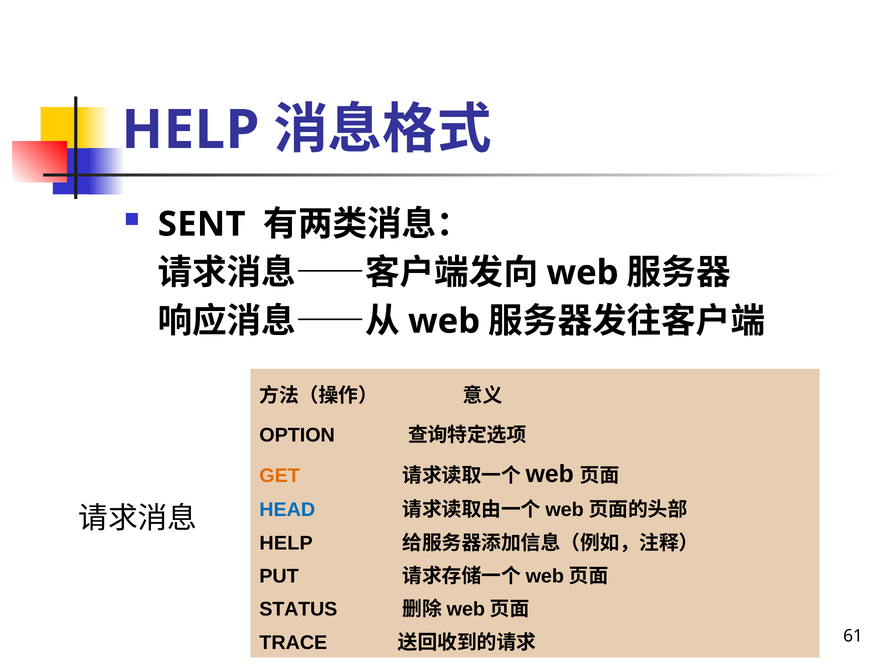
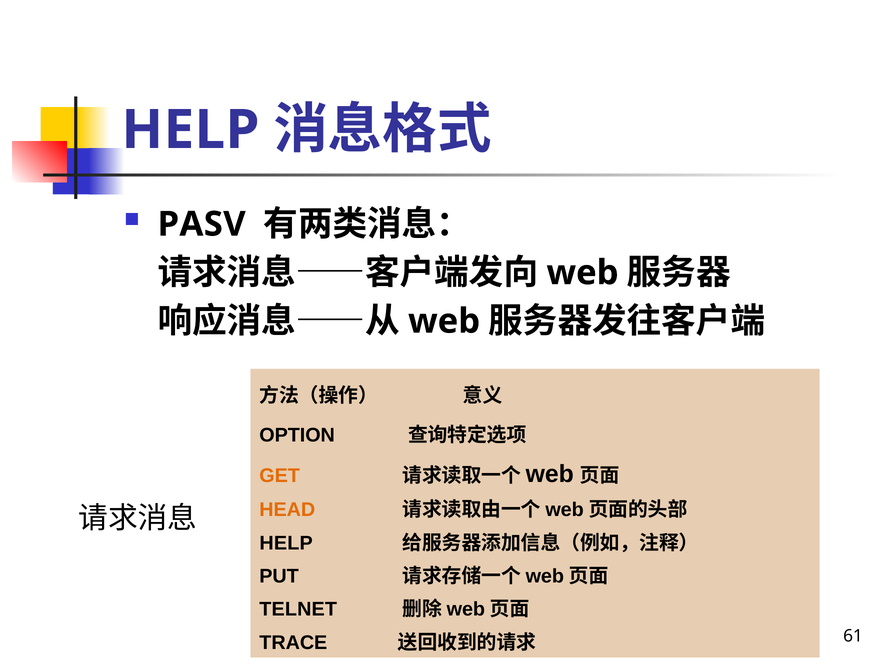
SENT: SENT -> PASV (202, 224)
HEAD colour: blue -> orange (287, 510)
STATUS: STATUS -> TELNET (298, 610)
